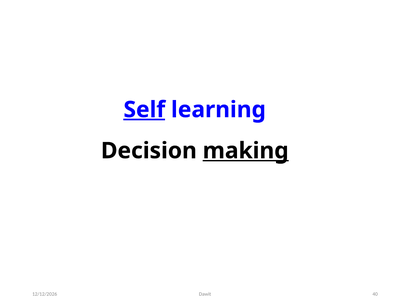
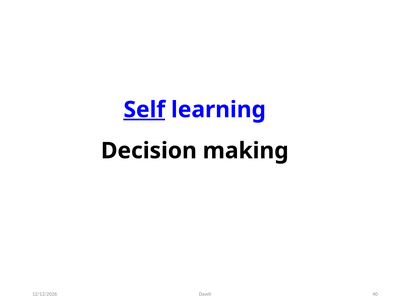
making underline: present -> none (246, 150)
